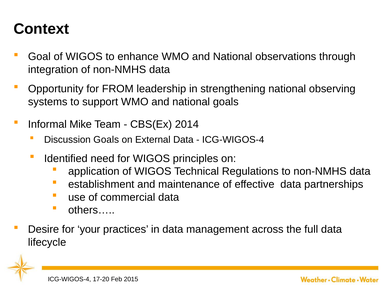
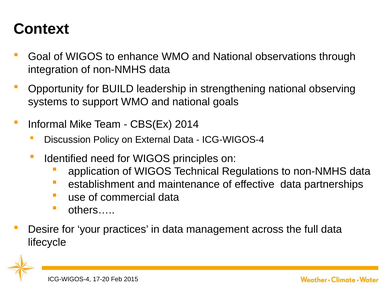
FROM: FROM -> BUILD (118, 89)
Discussion Goals: Goals -> Policy (106, 140)
